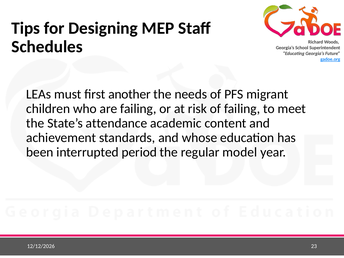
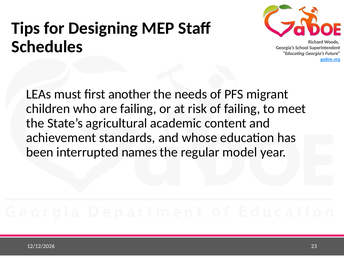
attendance: attendance -> agricultural (116, 123)
period: period -> names (139, 152)
